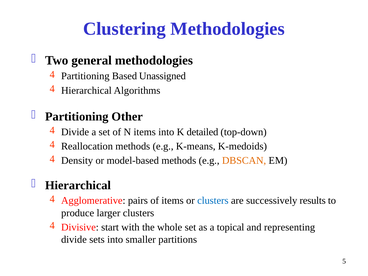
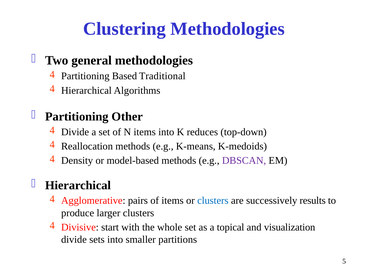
Unassigned: Unassigned -> Traditional (162, 76)
detailed: detailed -> reduces (202, 132)
DBSCAN colour: orange -> purple (244, 161)
representing: representing -> visualization (290, 227)
